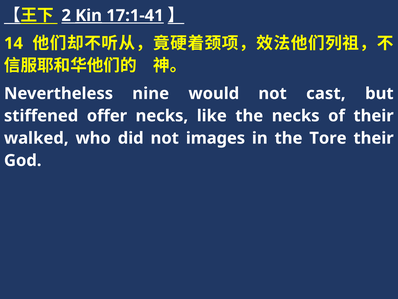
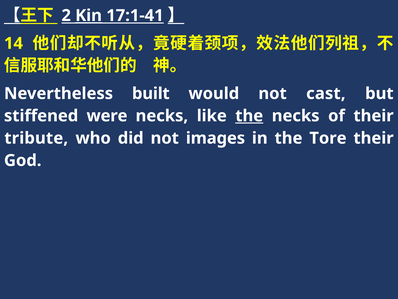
nine: nine -> built (151, 93)
offer: offer -> were (107, 116)
the underline: none -> present (249, 116)
walked: walked -> tribute (36, 138)
